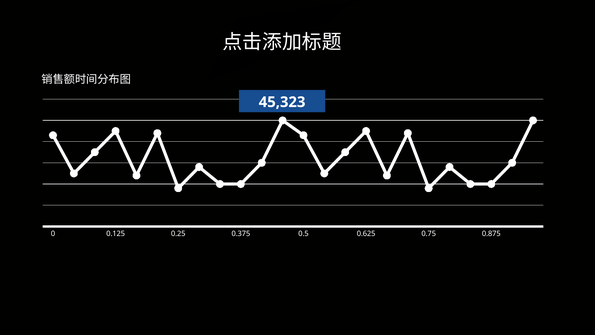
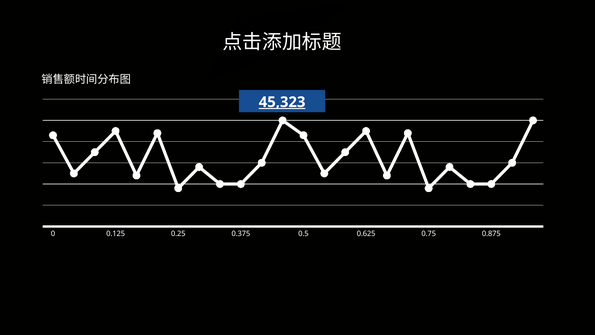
45,323 underline: none -> present (282, 102)
